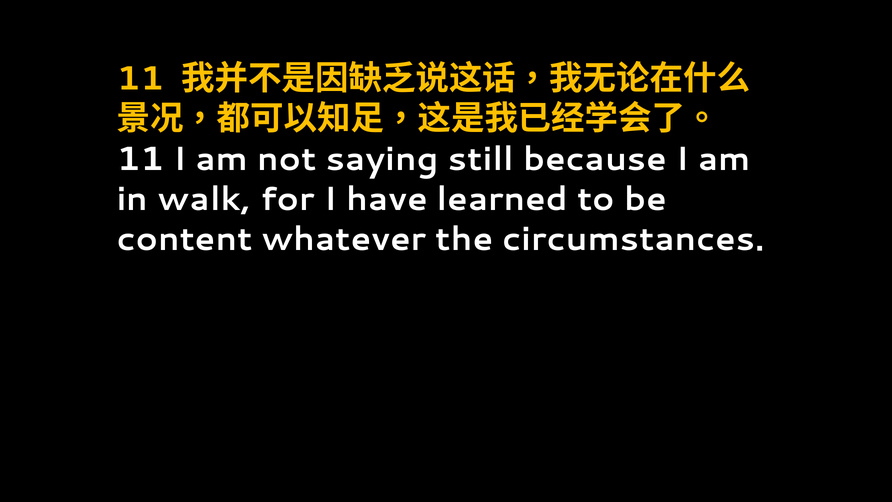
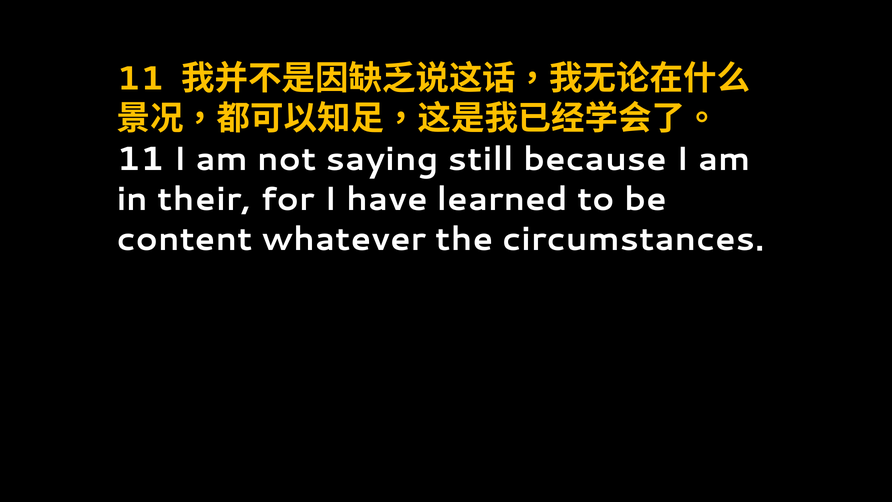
walk: walk -> their (204, 199)
